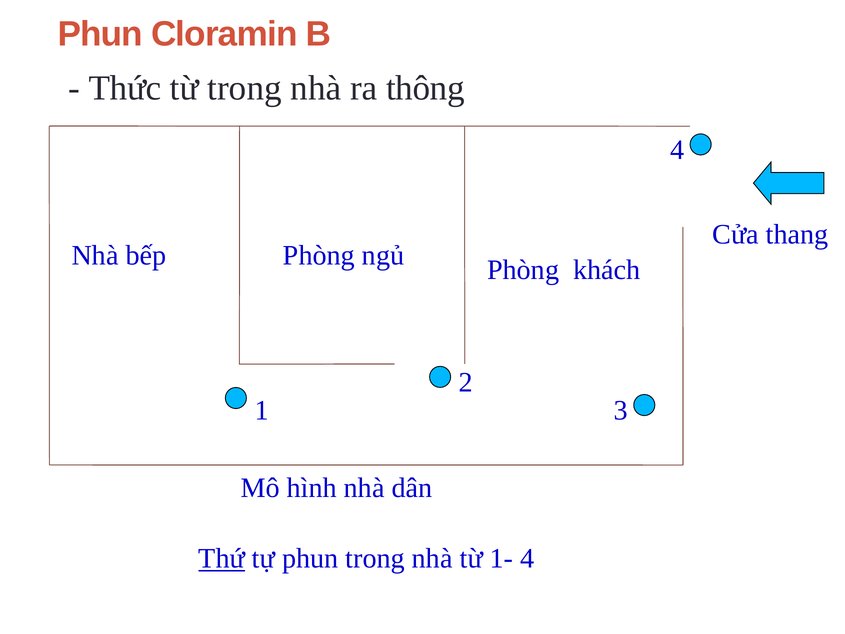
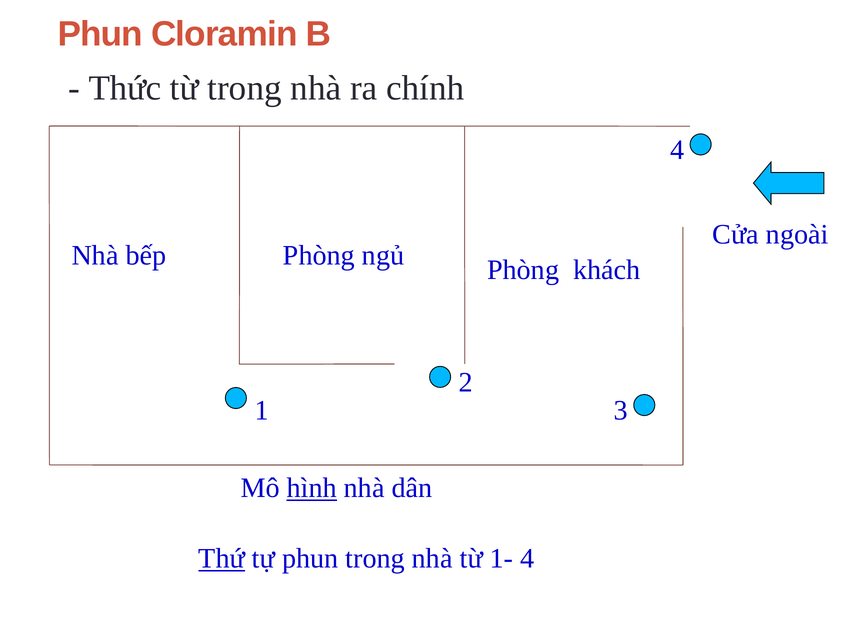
thông: thông -> chính (425, 88)
thang: thang -> ngoài (797, 234)
hình underline: none -> present (312, 488)
